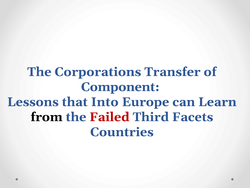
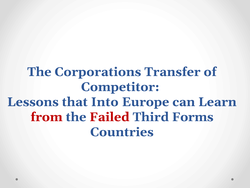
Component: Component -> Competitor (120, 87)
from colour: black -> red (47, 117)
Facets: Facets -> Forms (193, 117)
